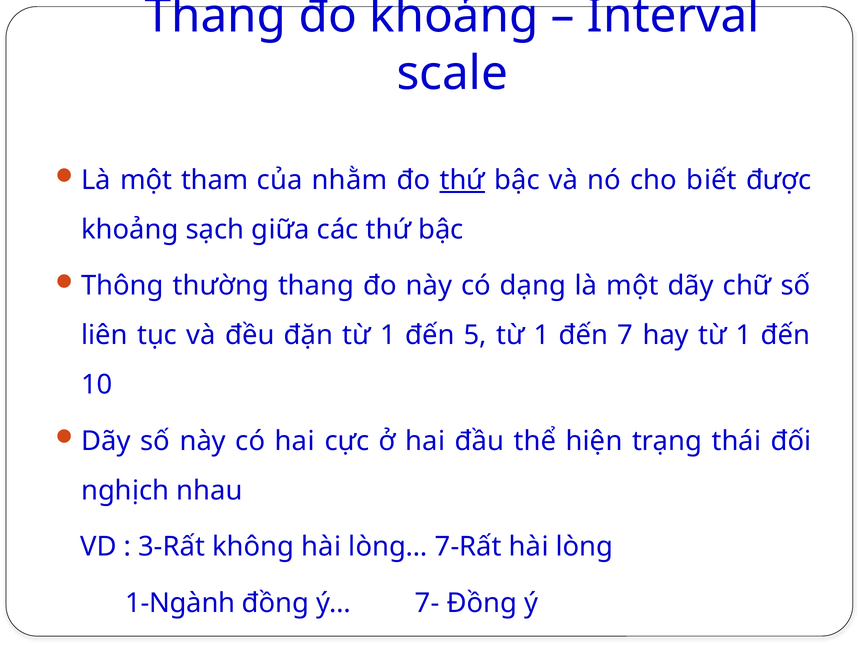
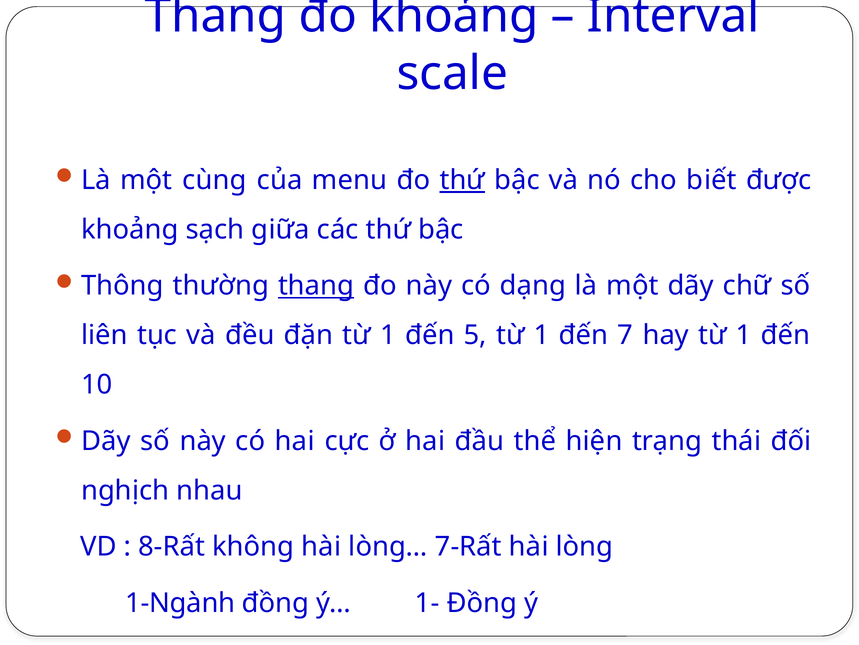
tham: tham -> cùng (214, 180)
nhằm: nhằm -> menu (350, 180)
thang underline: none -> present (316, 286)
3-Rất: 3-Rất -> 8-Rất (172, 546)
7-: 7- -> 1- (427, 602)
